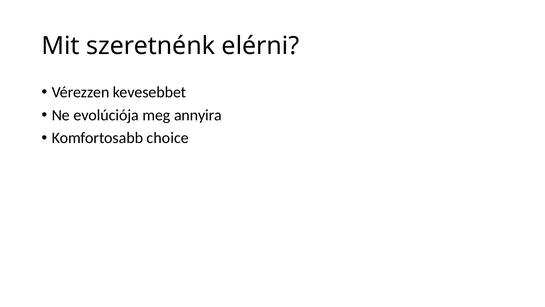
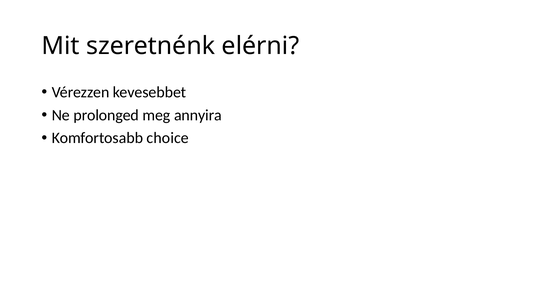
evolúciója: evolúciója -> prolonged (106, 115)
